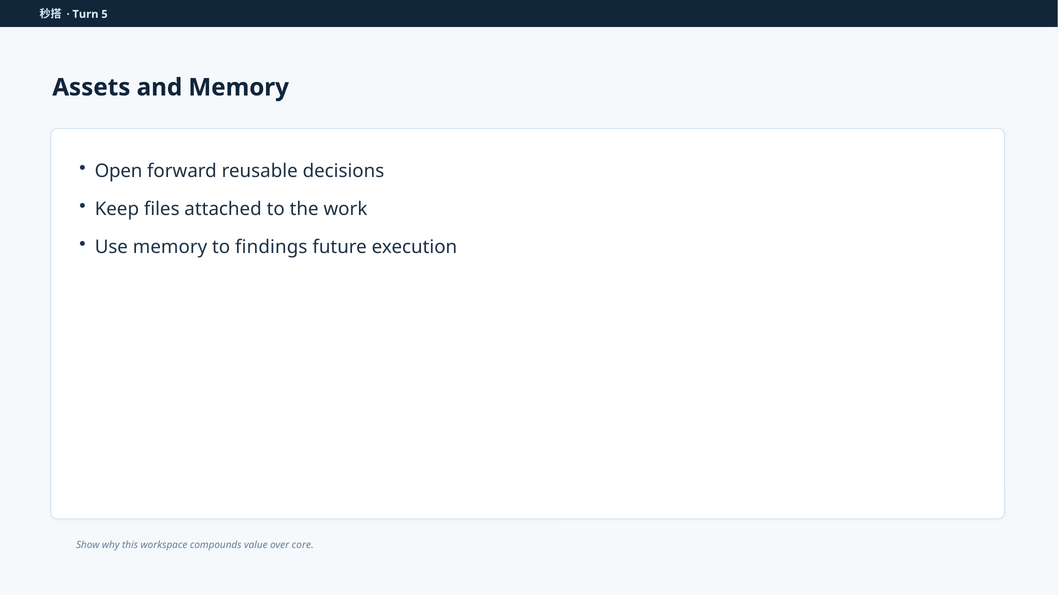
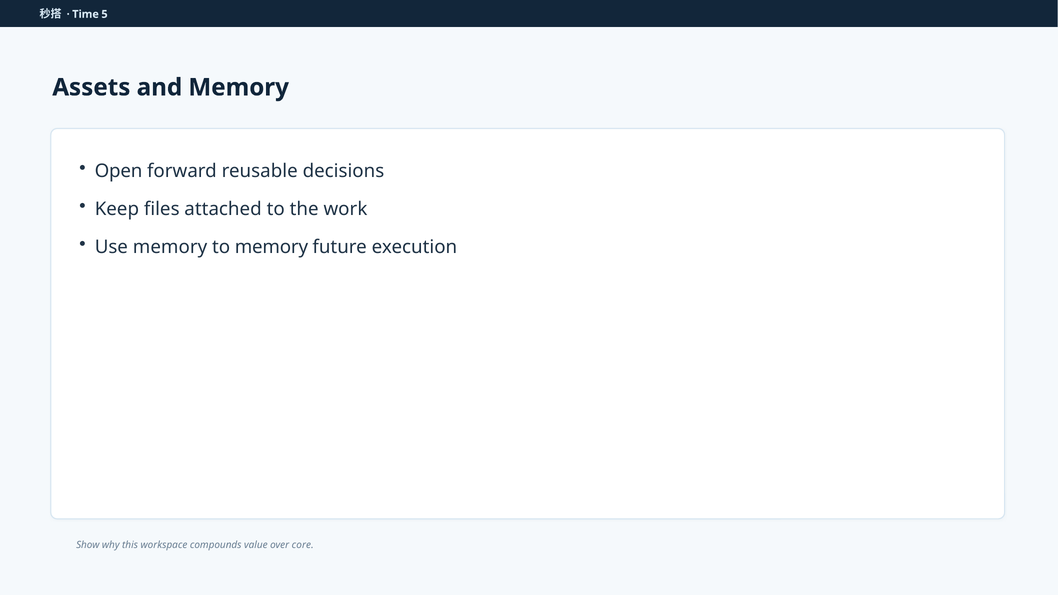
Turn: Turn -> Time (86, 14)
to findings: findings -> memory (271, 247)
